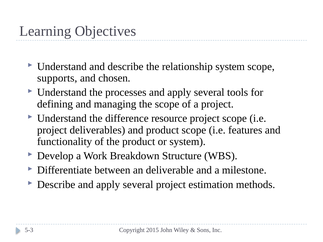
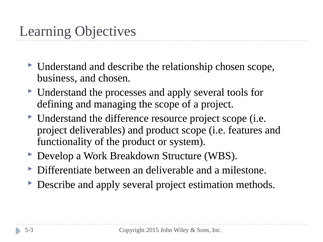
relationship system: system -> chosen (230, 67)
supports: supports -> business (57, 78)
